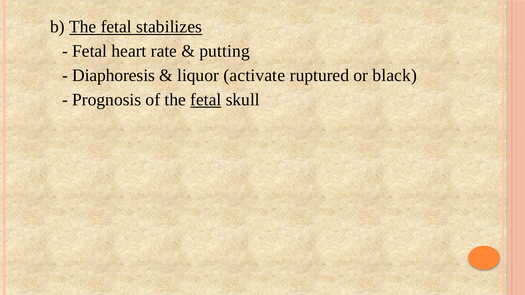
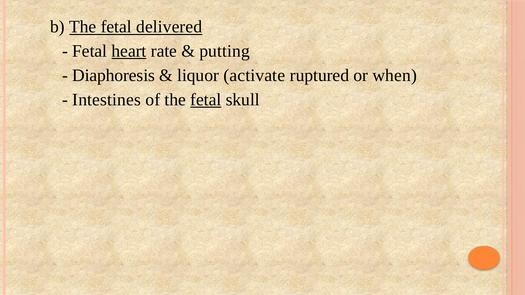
stabilizes: stabilizes -> delivered (169, 27)
heart underline: none -> present (129, 51)
black: black -> when (395, 75)
Prognosis: Prognosis -> Intestines (107, 100)
